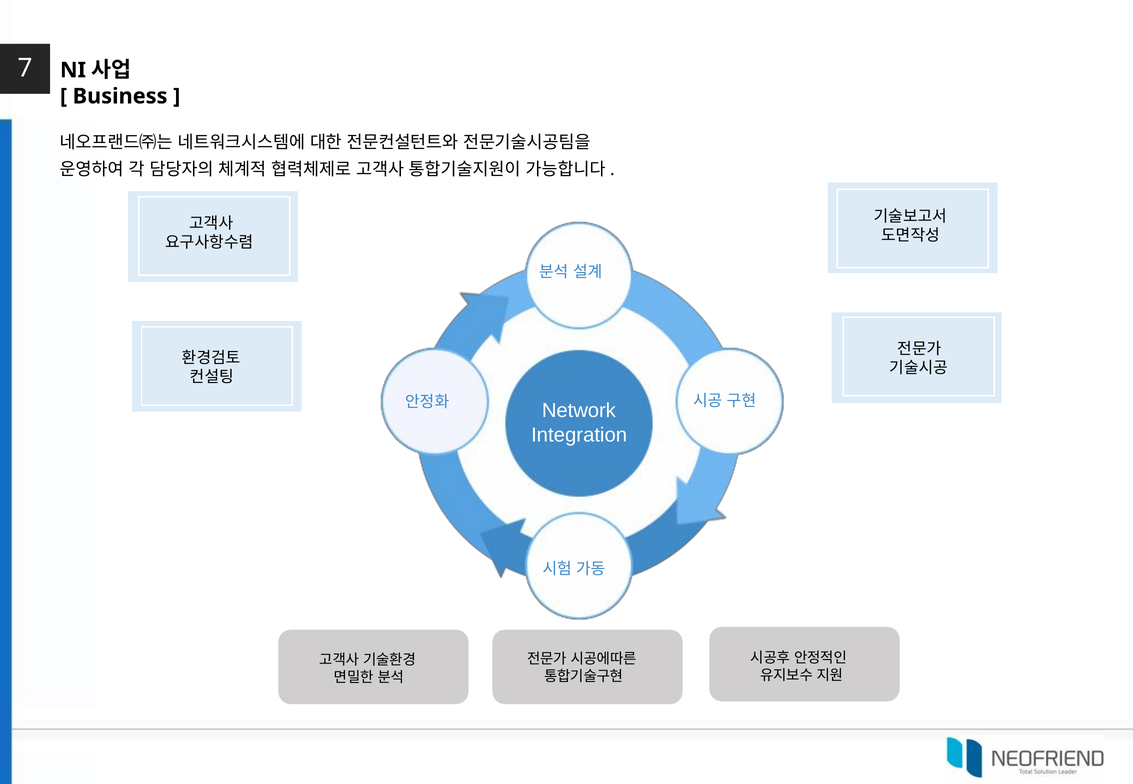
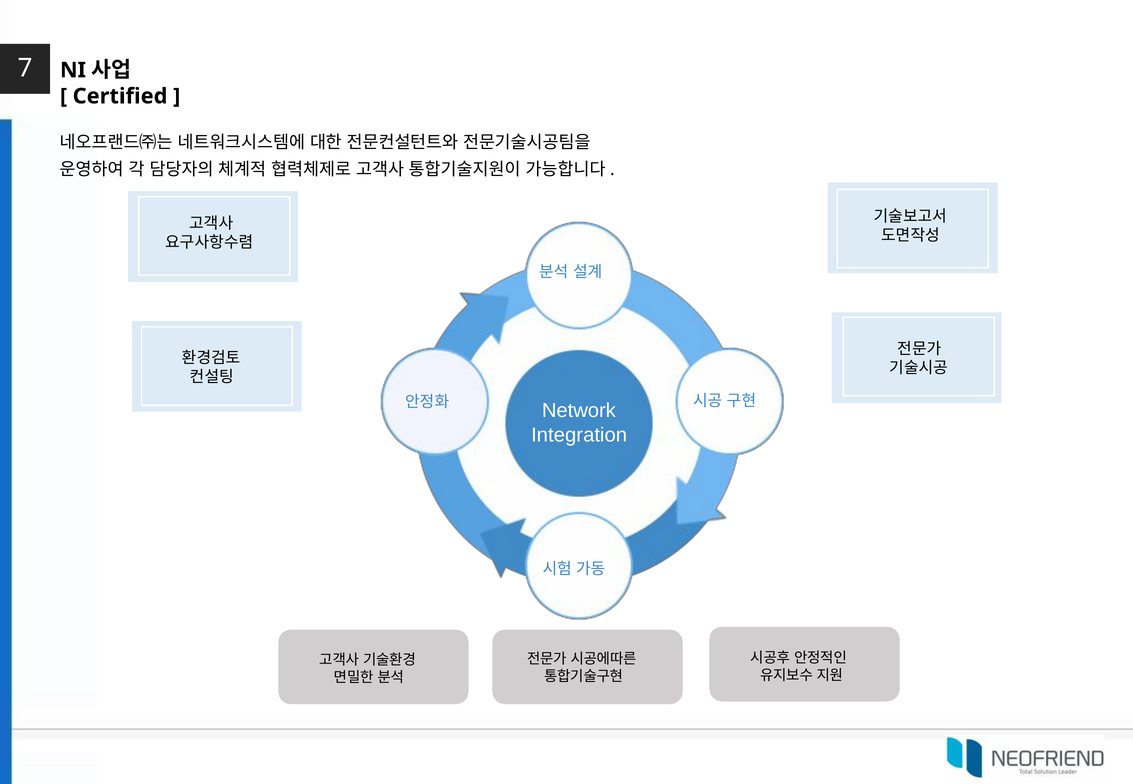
Business: Business -> Certified (120, 96)
